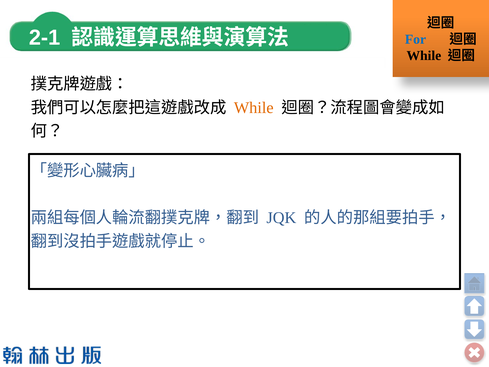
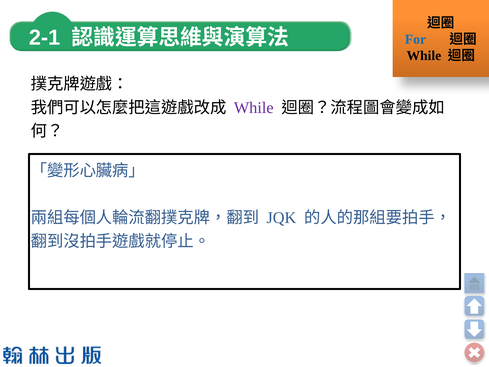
While colour: orange -> purple (254, 108)
